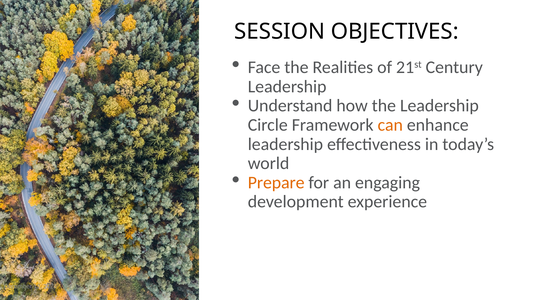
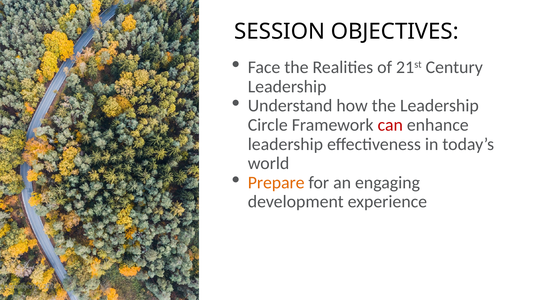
can colour: orange -> red (390, 125)
